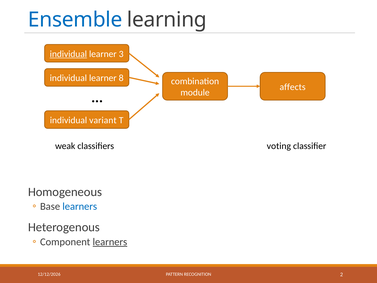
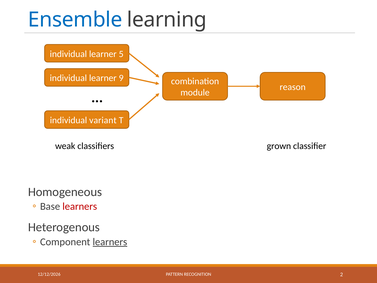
individual underline: present -> none (68, 54)
3: 3 -> 5 (121, 54)
8: 8 -> 9 (121, 78)
affects: affects -> reason (293, 87)
voting: voting -> grown (279, 146)
learners colour: blue -> red (80, 206)
